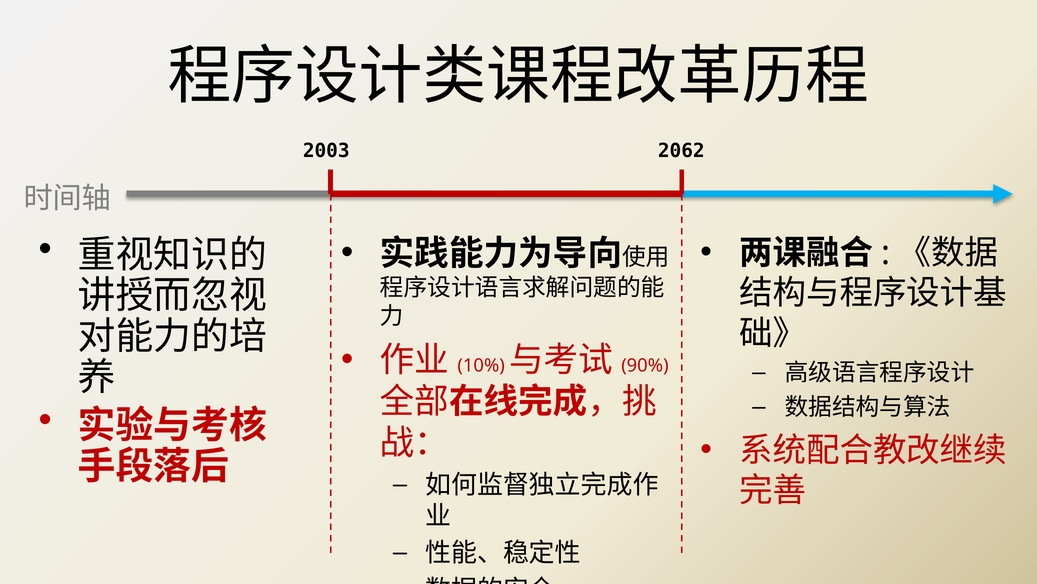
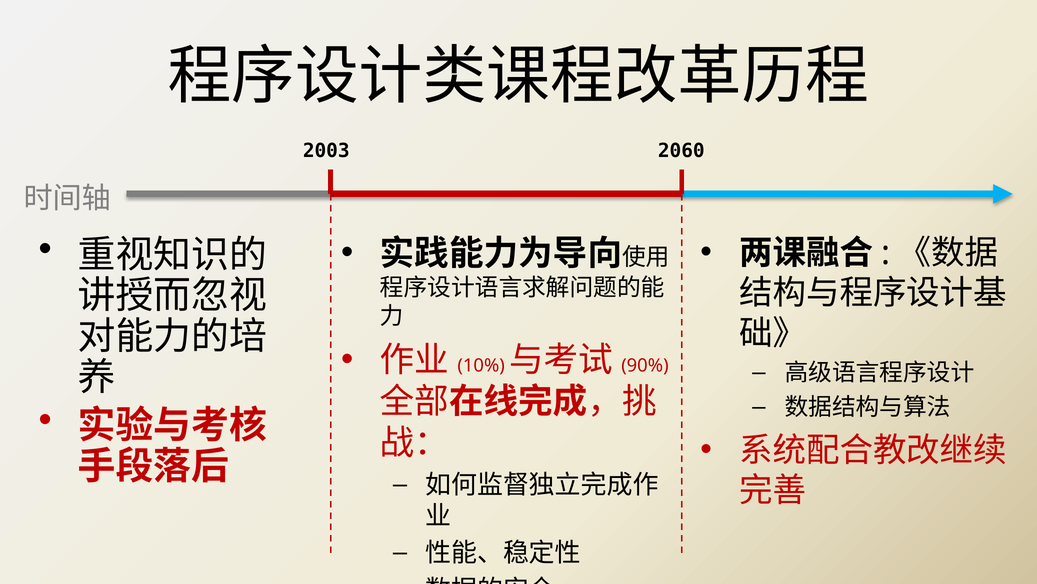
2062: 2062 -> 2060 (681, 151)
